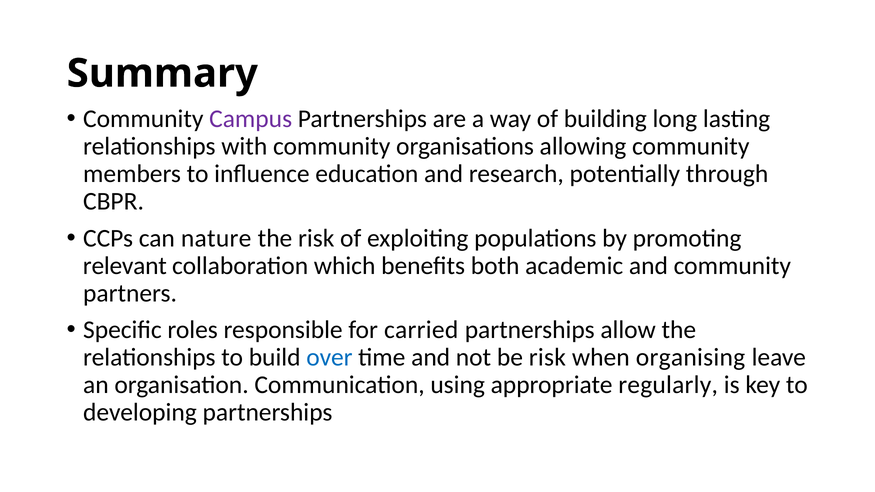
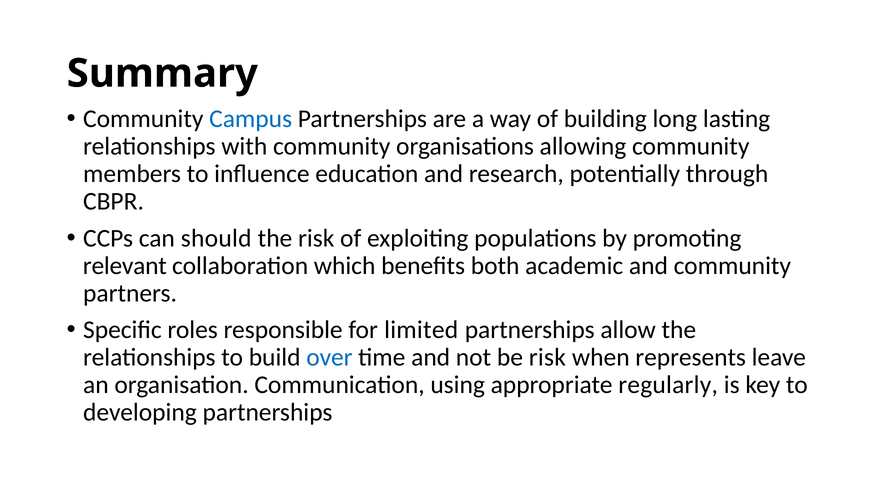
Campus colour: purple -> blue (251, 119)
nature: nature -> should (216, 238)
carried: carried -> limited (421, 330)
organising: organising -> represents (691, 357)
